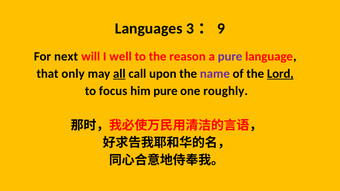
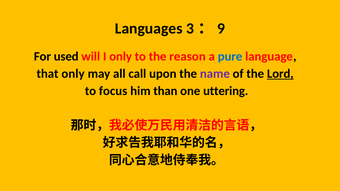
next: next -> used (66, 56)
I well: well -> only (121, 56)
pure colour: purple -> blue (230, 56)
all underline: present -> none (119, 74)
him pure: pure -> than (165, 91)
roughly: roughly -> uttering (226, 91)
